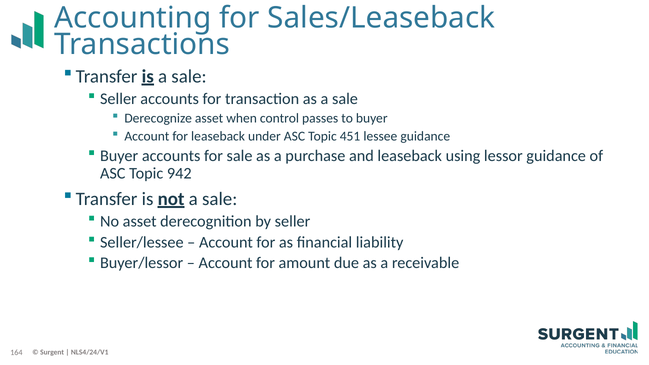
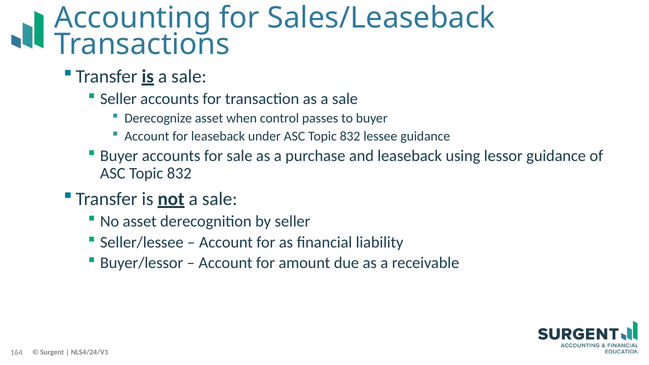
under ASC Topic 451: 451 -> 832 (350, 136)
942: 942 -> 832 (179, 173)
